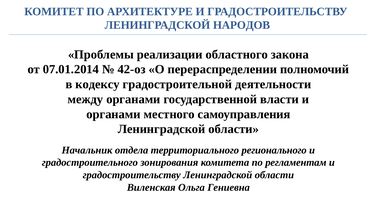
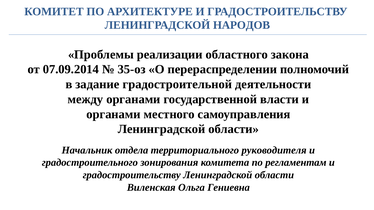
07.01.2014: 07.01.2014 -> 07.09.2014 (71, 69)
42-оз: 42-оз -> 35-оз (132, 69)
кодексу: кодексу -> задание (97, 84)
регионального: регионального -> руководителя (274, 150)
